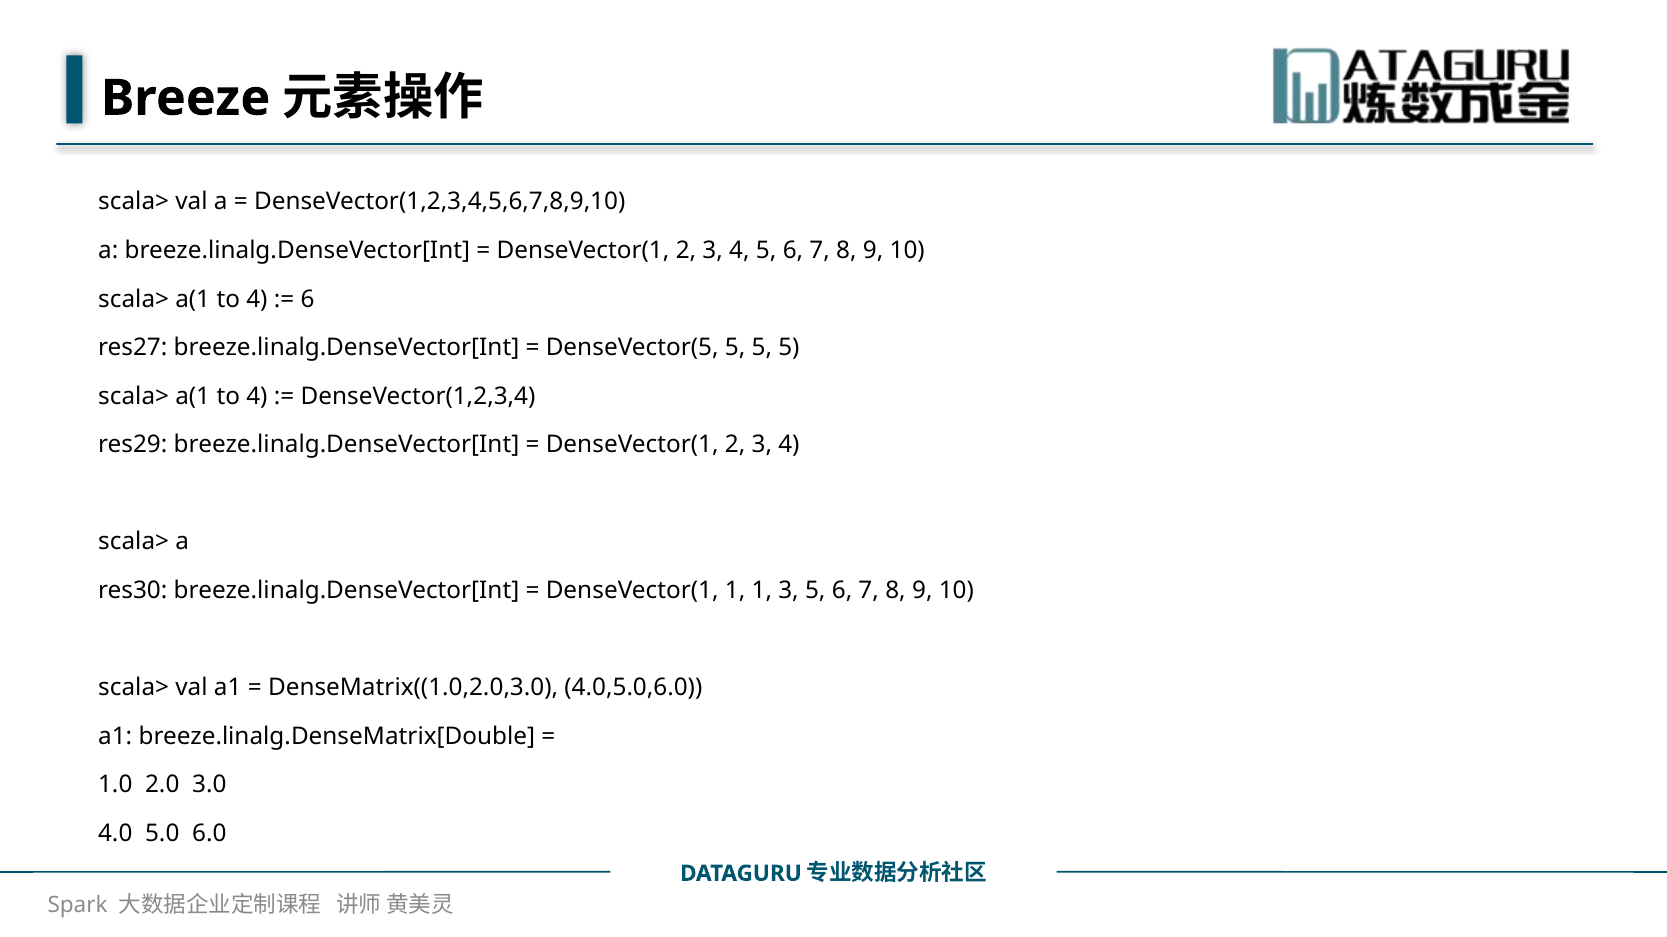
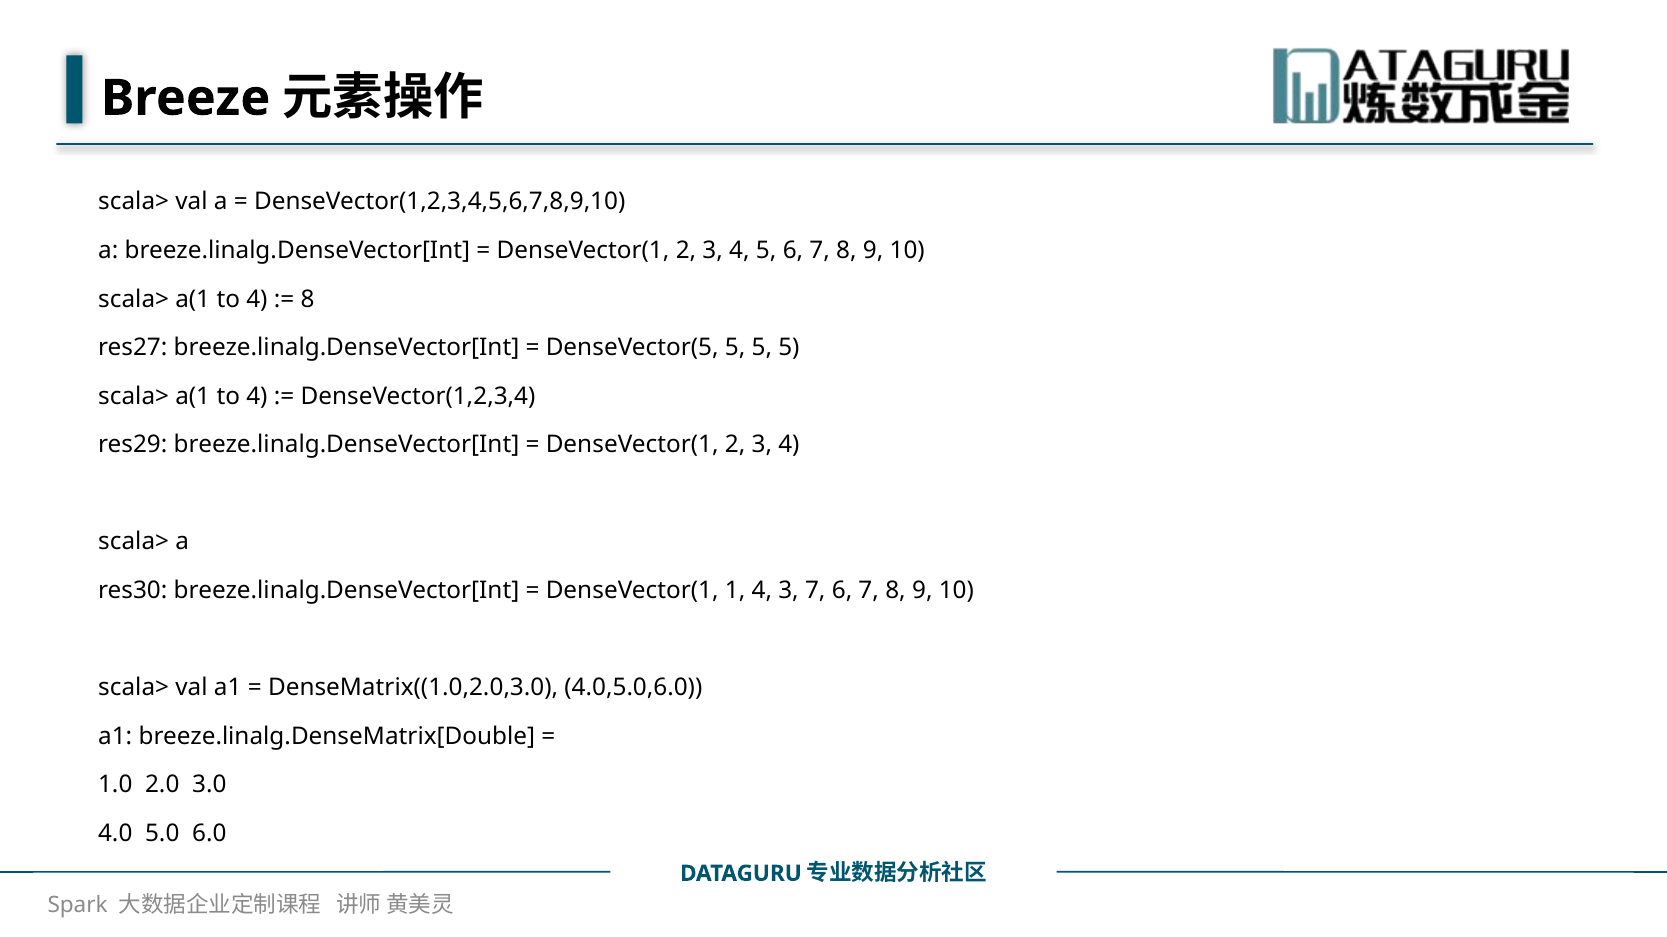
6: 6 -> 8 (308, 299)
1 1: 1 -> 4 (762, 590)
3 5: 5 -> 7 (815, 590)
